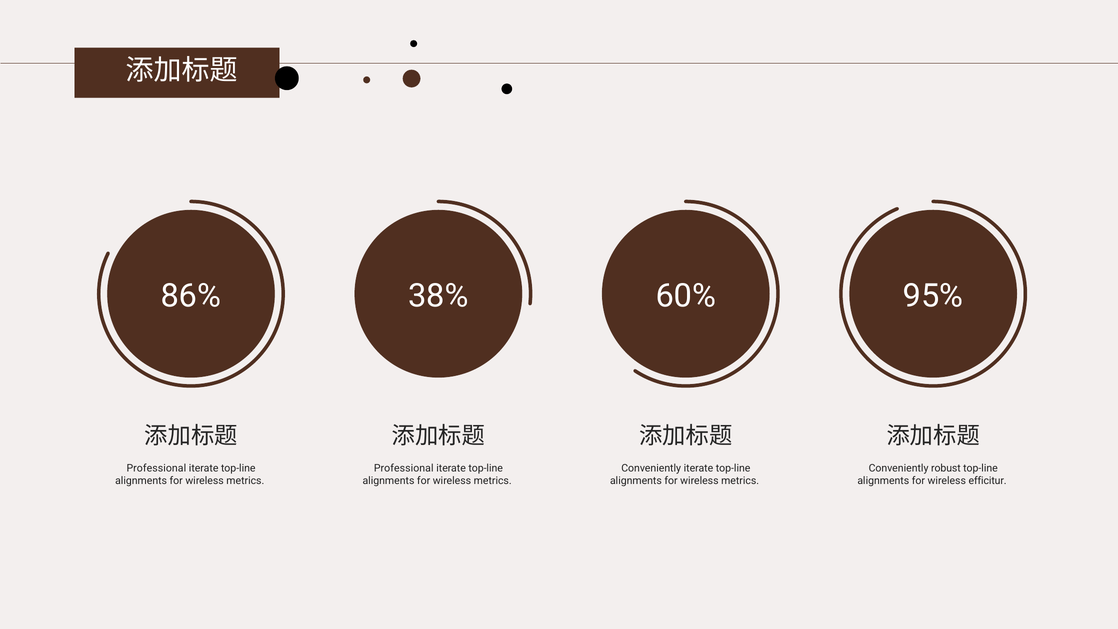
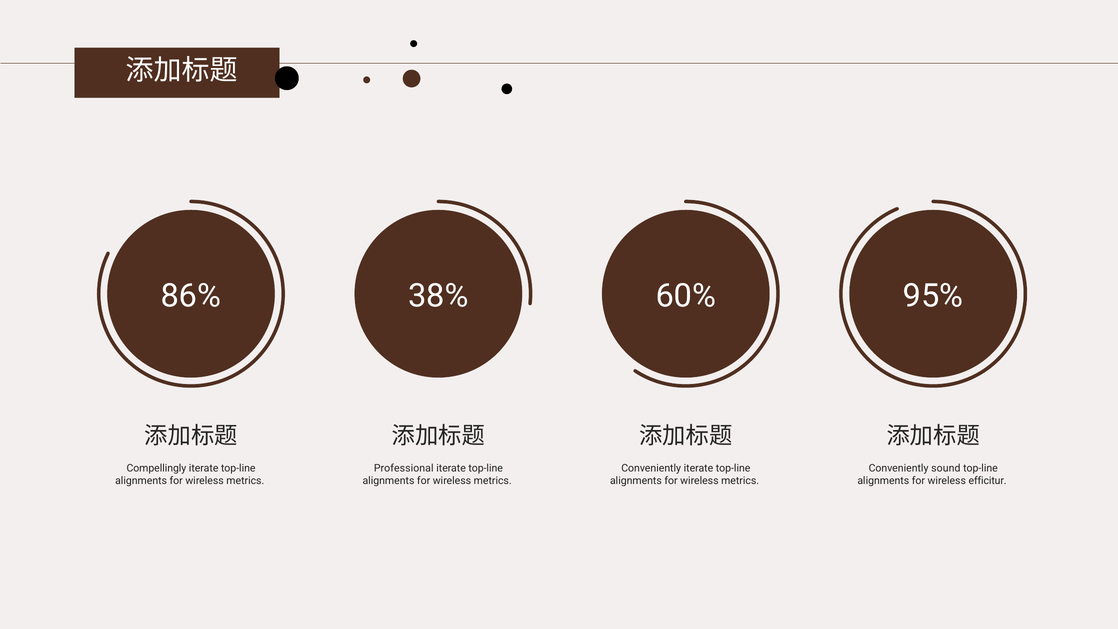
Professional: Professional -> Compellingly (156, 468)
robust: robust -> sound (946, 468)
